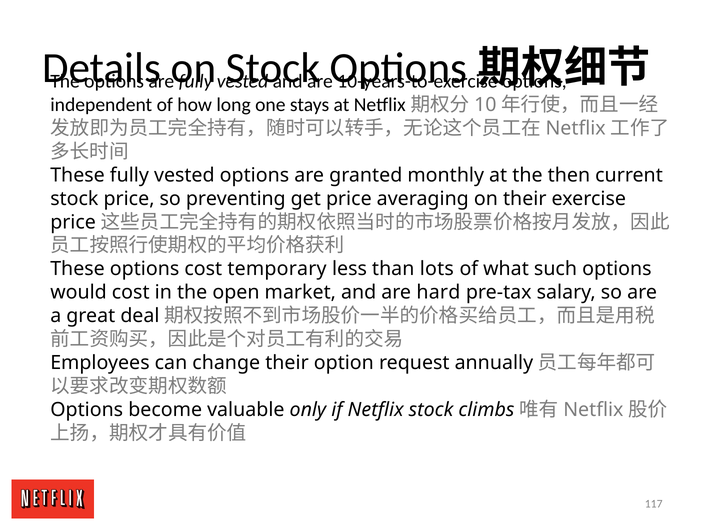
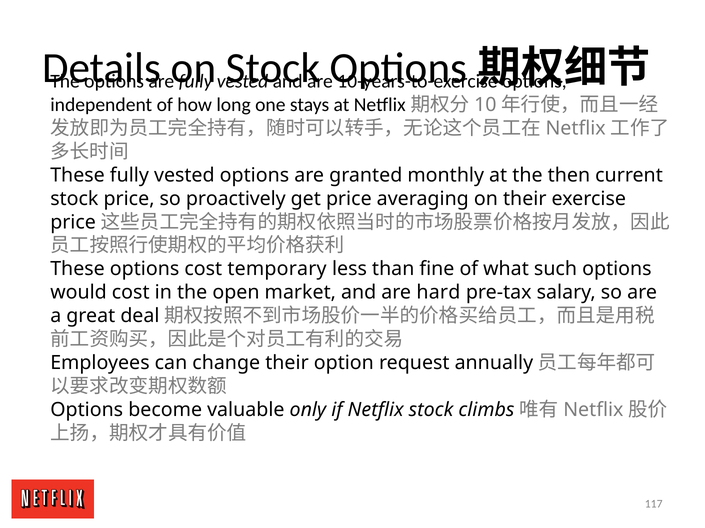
preventing: preventing -> proactively (236, 199)
lots: lots -> fine (437, 269)
